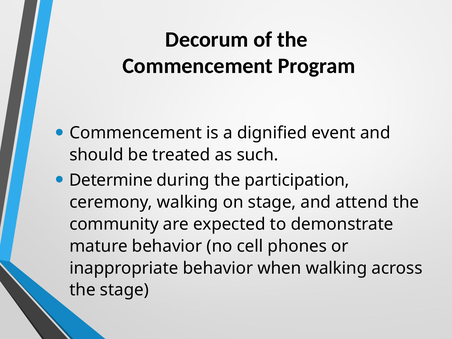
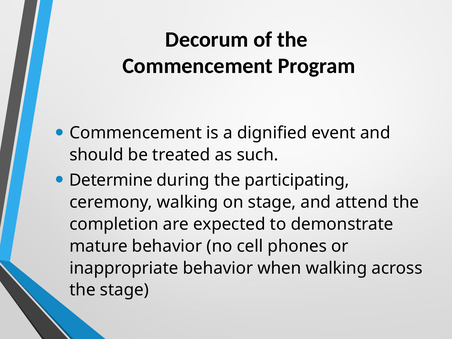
participation: participation -> participating (297, 180)
community: community -> completion (114, 224)
